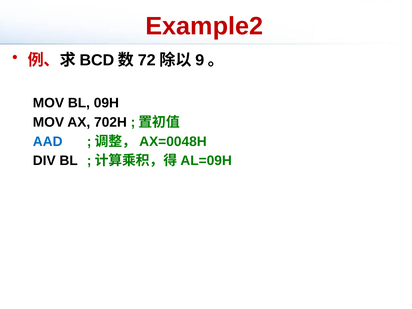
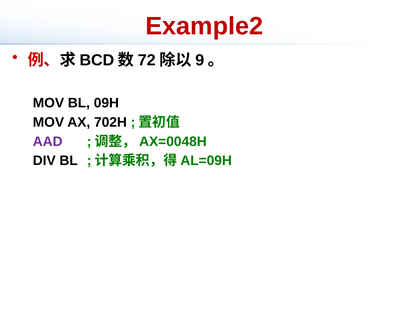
AAD colour: blue -> purple (48, 142)
